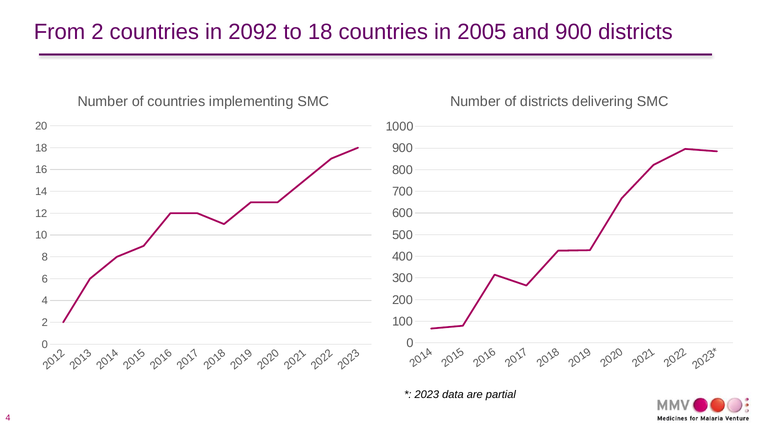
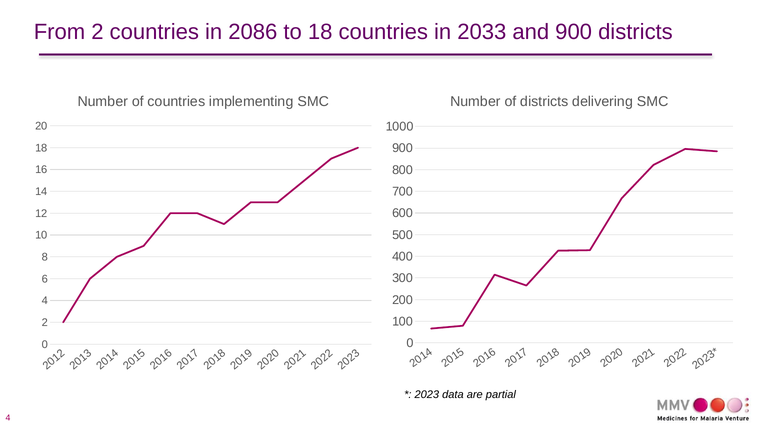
2092: 2092 -> 2086 (253, 32)
2005: 2005 -> 2033 (482, 32)
